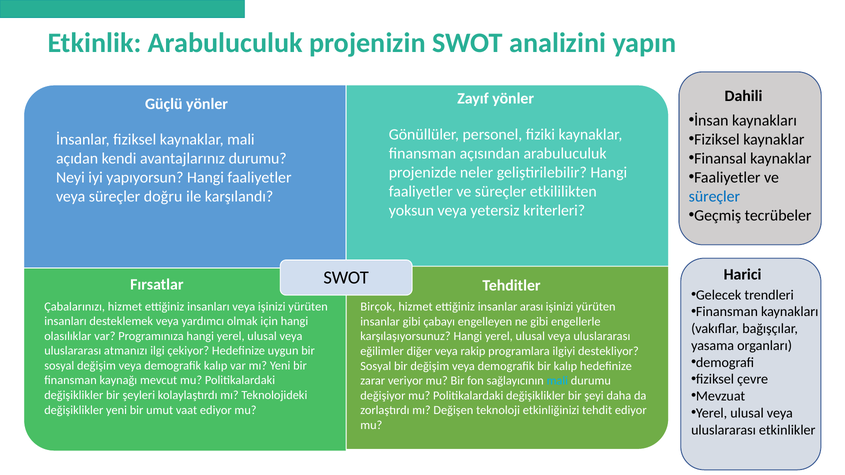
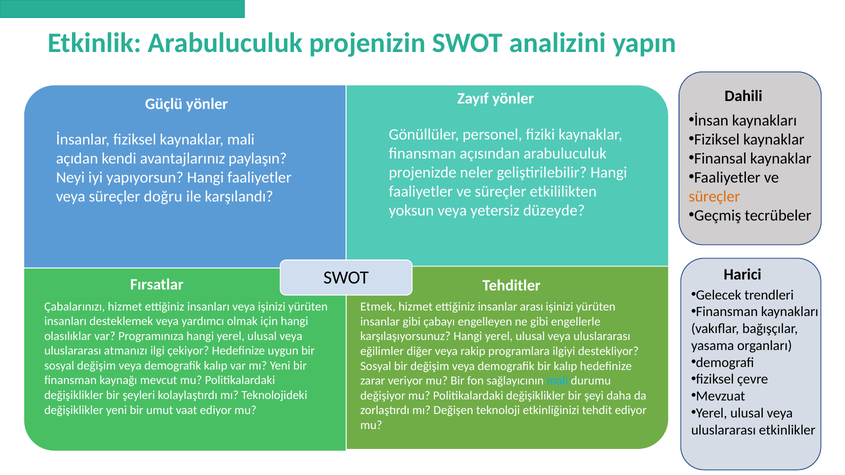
avantajlarınız durumu: durumu -> paylaşın (258, 159)
süreçler colour: blue -> orange (714, 196)
kriterleri: kriterleri -> düzeyde (554, 211)
Birçok: Birçok -> Etmek (378, 307)
